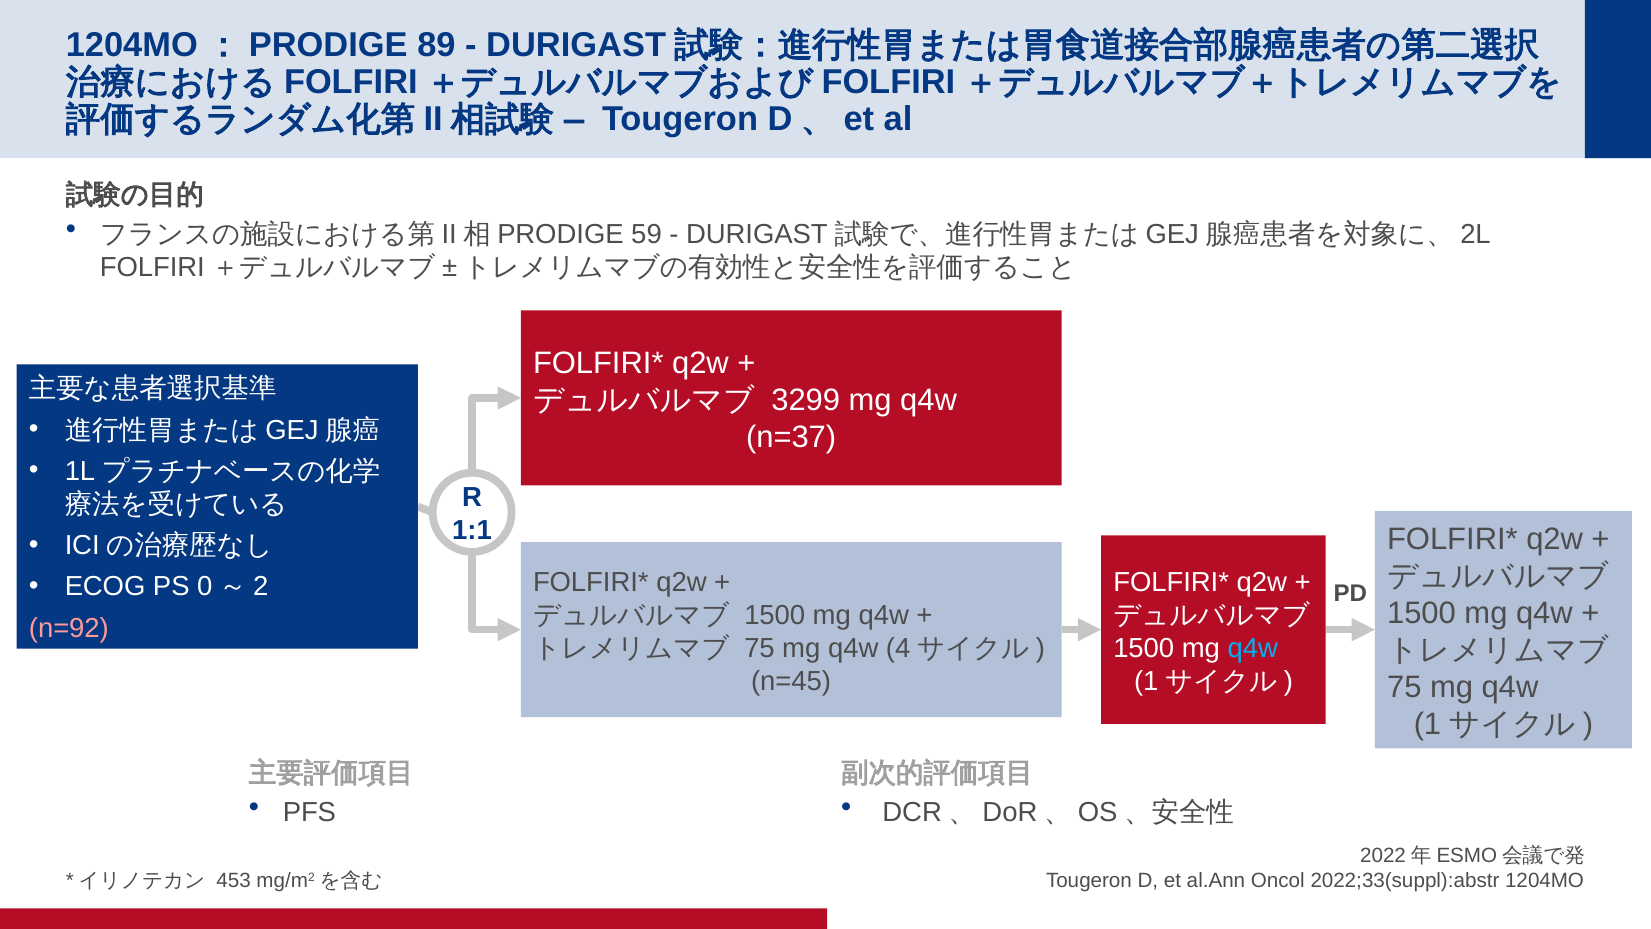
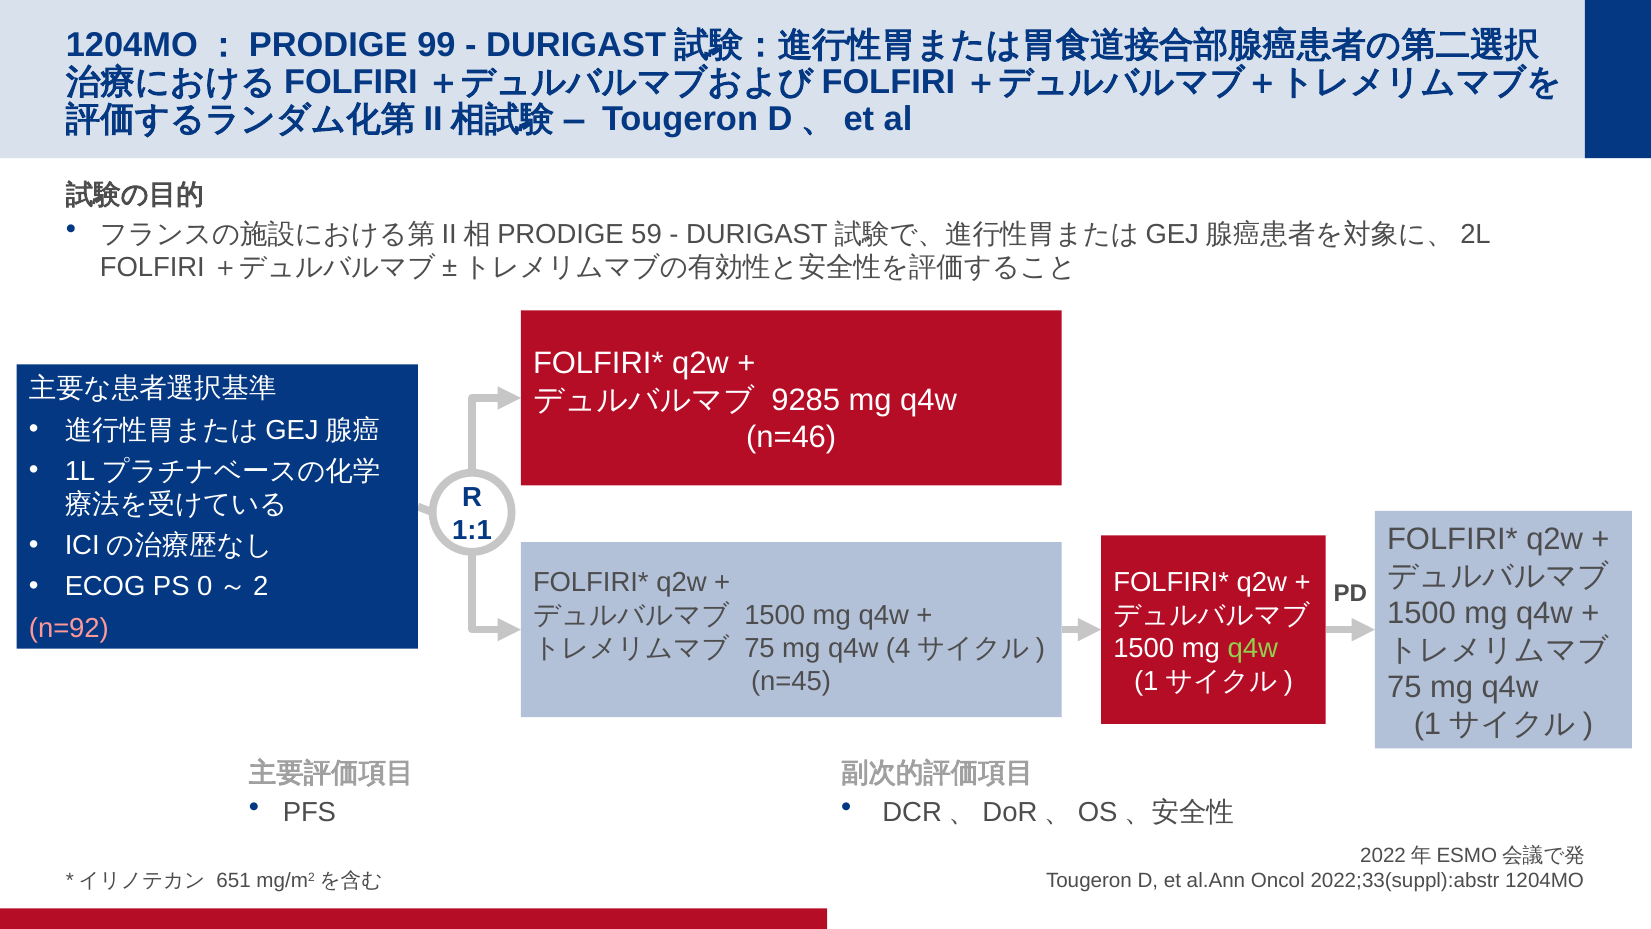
89: 89 -> 99 (436, 45)
3299: 3299 -> 9285 (806, 400)
n=37: n=37 -> n=46 (791, 437)
q4w colour: light blue -> light green (1253, 648)
453: 453 -> 651 (234, 880)
